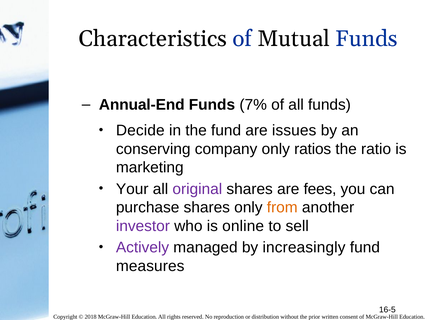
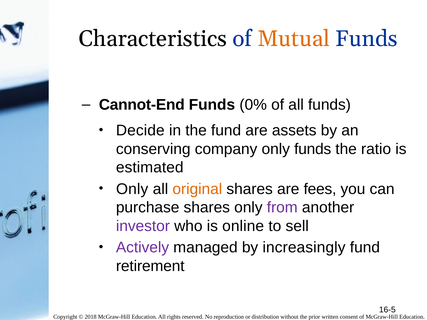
Mutual colour: black -> orange (294, 39)
Annual-End: Annual-End -> Cannot-End (142, 105)
7%: 7% -> 0% (253, 105)
issues: issues -> assets (294, 131)
only ratios: ratios -> funds (313, 149)
marketing: marketing -> estimated (150, 168)
Your: Your -> Only (132, 189)
original colour: purple -> orange (197, 189)
from colour: orange -> purple (282, 208)
measures: measures -> retirement (150, 266)
